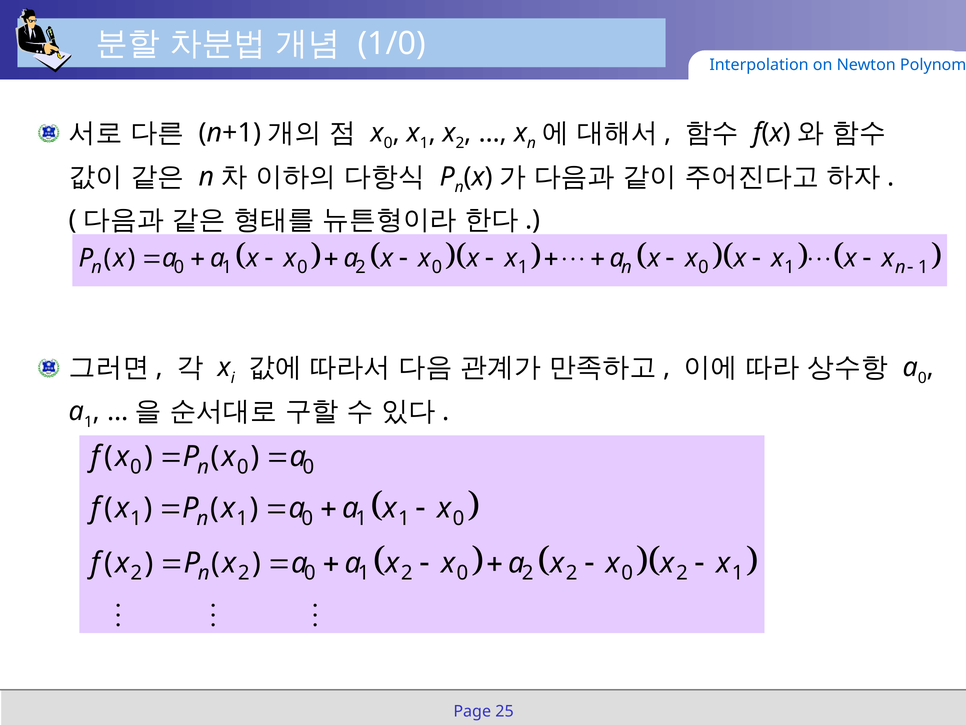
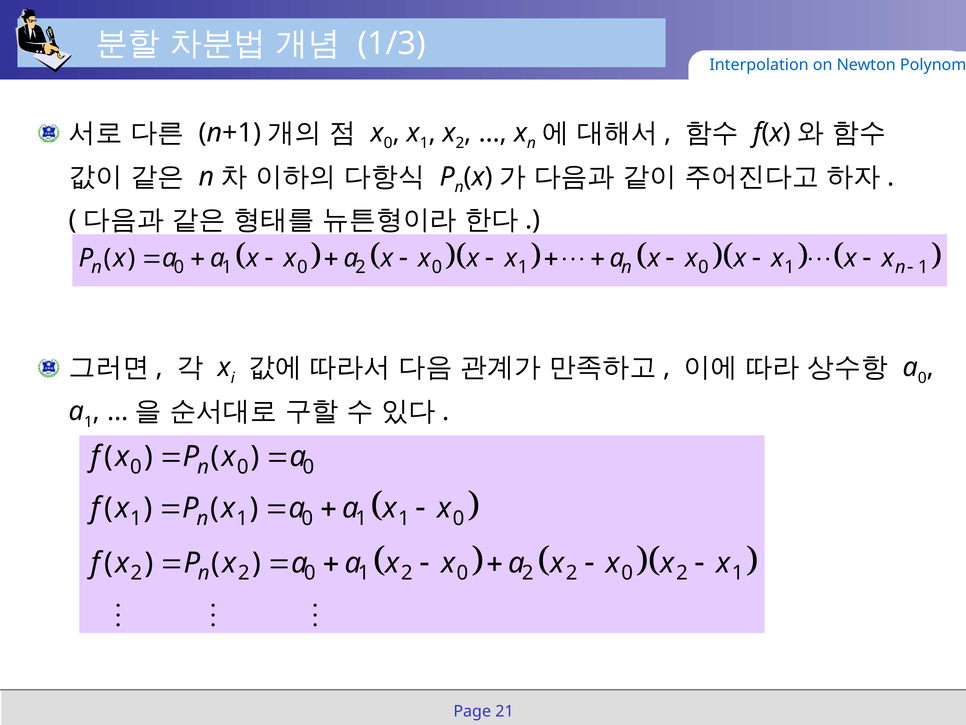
1/0: 1/0 -> 1/3 (392, 44)
25: 25 -> 21 (505, 711)
